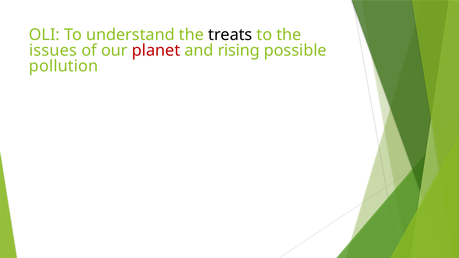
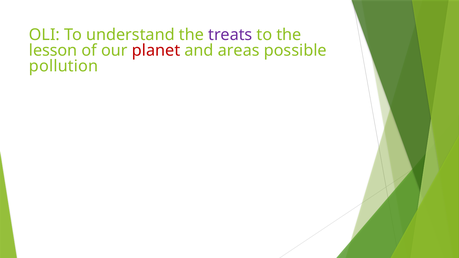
treats colour: black -> purple (230, 35)
issues: issues -> lesson (53, 51)
rising: rising -> areas (239, 51)
